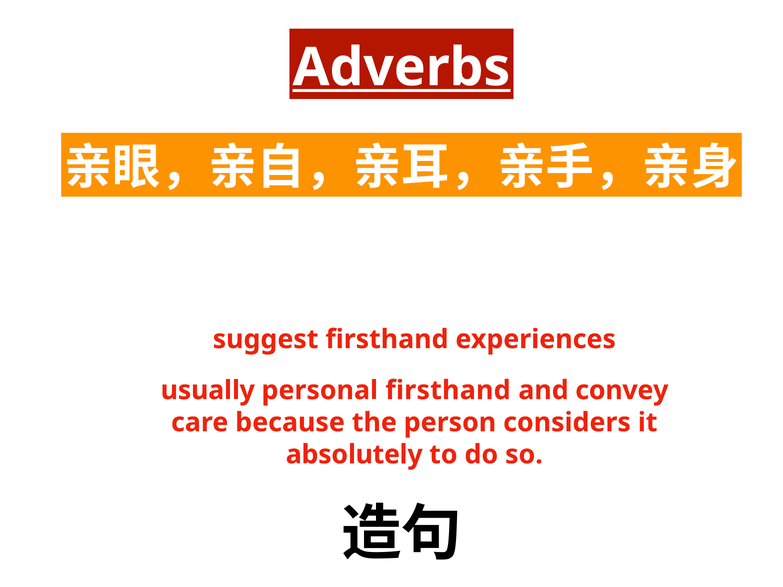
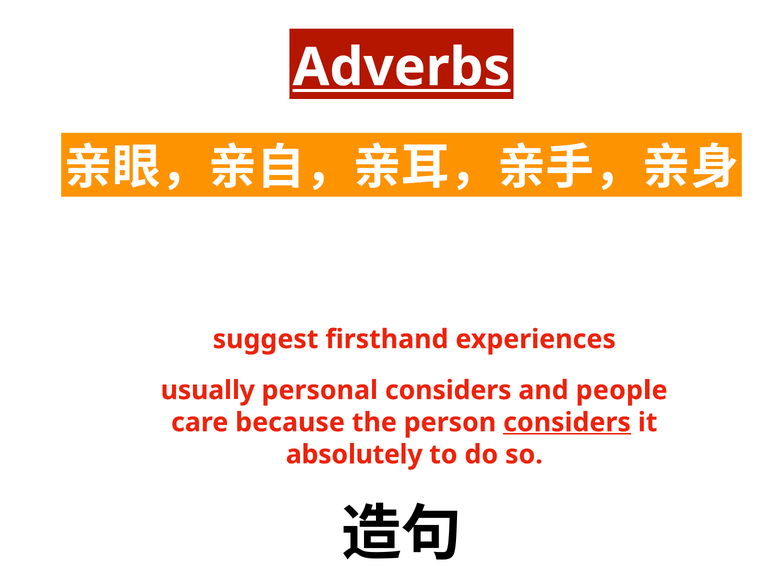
personal firsthand: firsthand -> considers (448, 390)
convey: convey -> people (622, 390)
considers underline: none -> present (567, 423)
